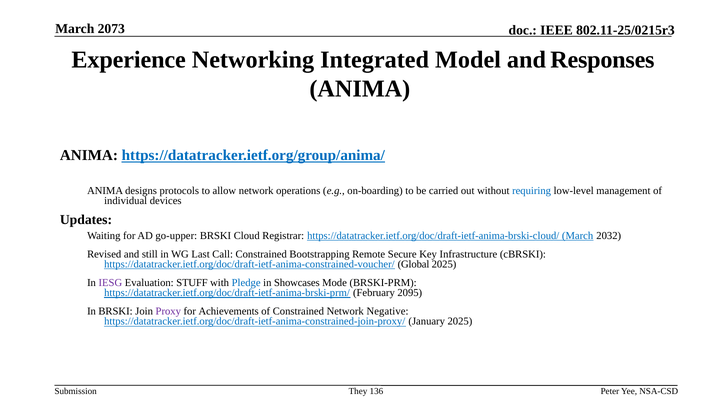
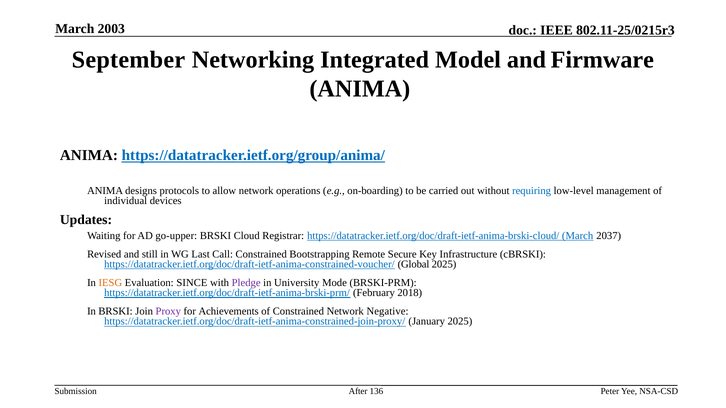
2073: 2073 -> 2003 (111, 29)
Experience: Experience -> September (128, 60)
Responses: Responses -> Firmware (602, 60)
2032: 2032 -> 2037 (609, 236)
IESG colour: purple -> orange (110, 283)
STUFF: STUFF -> SINCE (192, 283)
Pledge colour: blue -> purple (246, 283)
Showcases: Showcases -> University (297, 283)
2095: 2095 -> 2018 (410, 293)
They: They -> After (358, 392)
